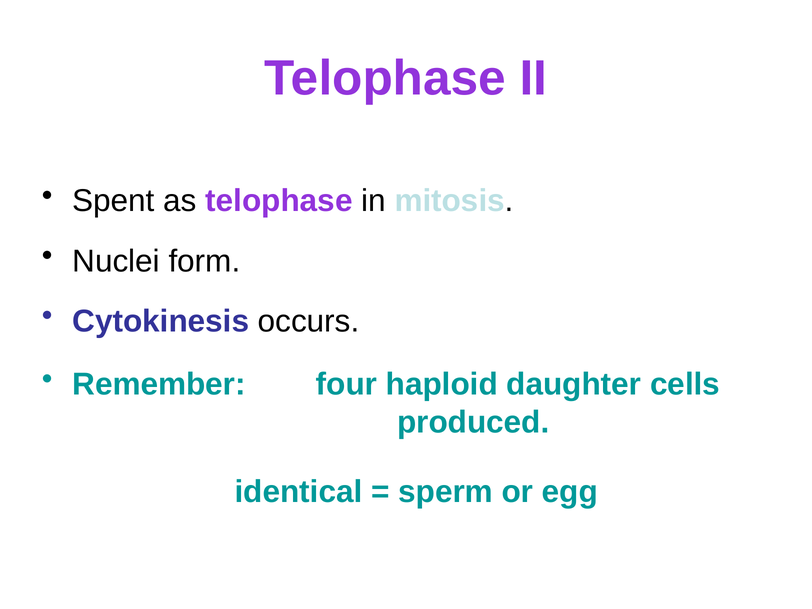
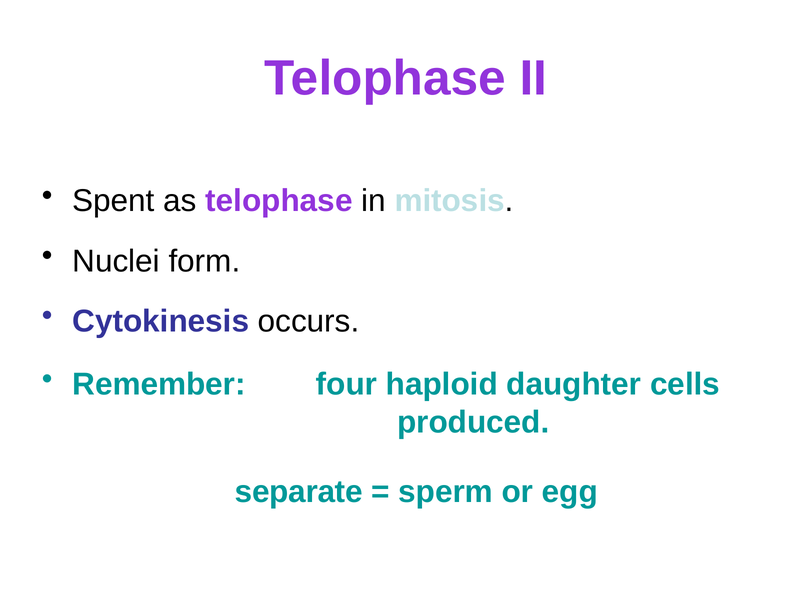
identical: identical -> separate (299, 492)
